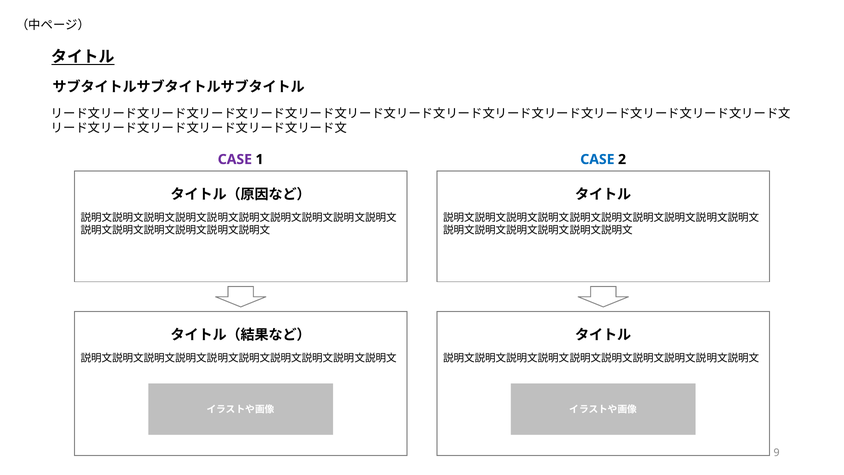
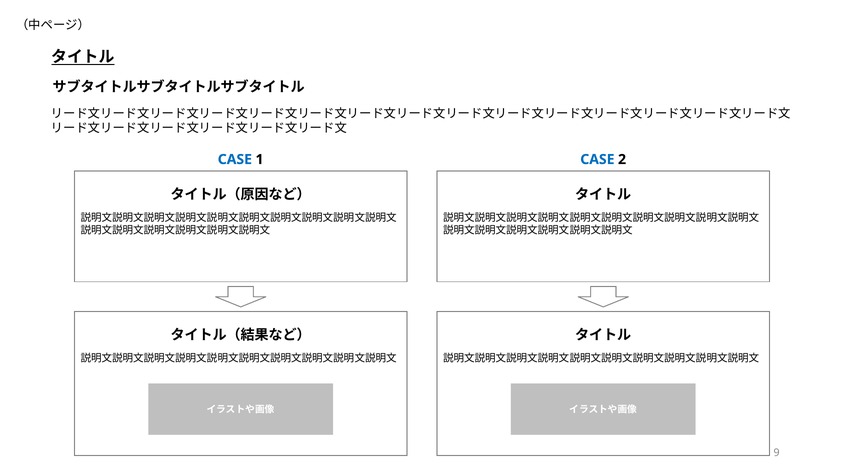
CASE colour: purple -> blue (235, 159)
